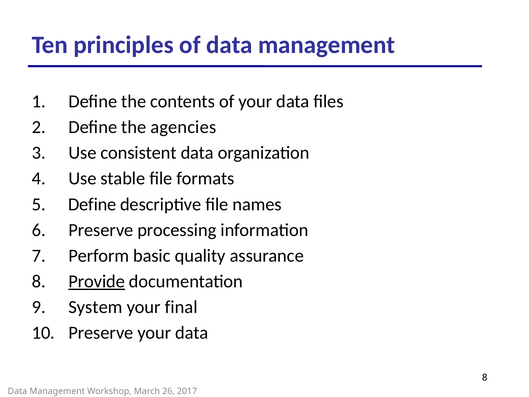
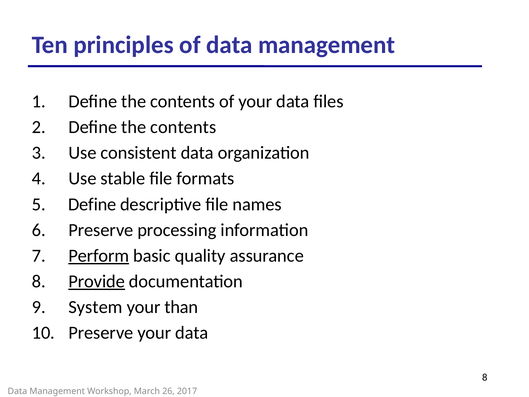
agencies: agencies -> contents (183, 127)
Perform underline: none -> present (99, 256)
final: final -> than (181, 307)
